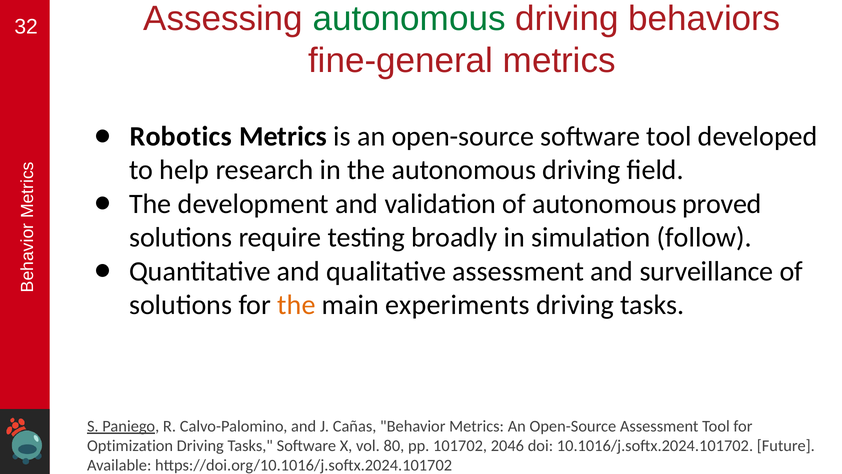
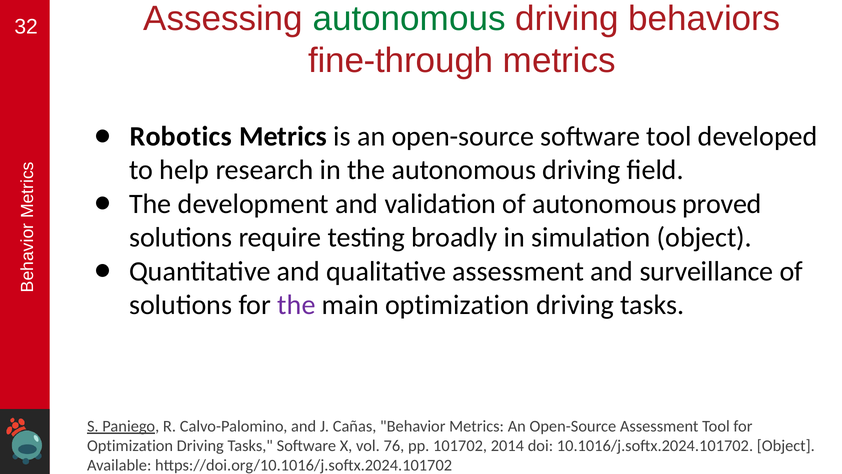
fine-general: fine-general -> fine-through (401, 61)
simulation follow: follow -> object (704, 237)
the colour: orange -> purple (296, 305)
main experiments: experiments -> optimization (457, 305)
80: 80 -> 76 (394, 445)
2046: 2046 -> 2014 (507, 445)
10.1016/j.softx.2024.101702 Future: Future -> Object (786, 445)
